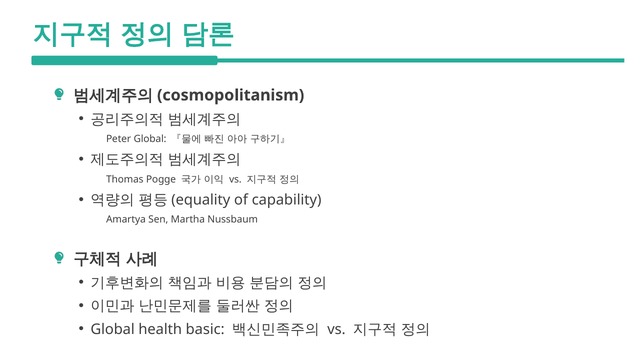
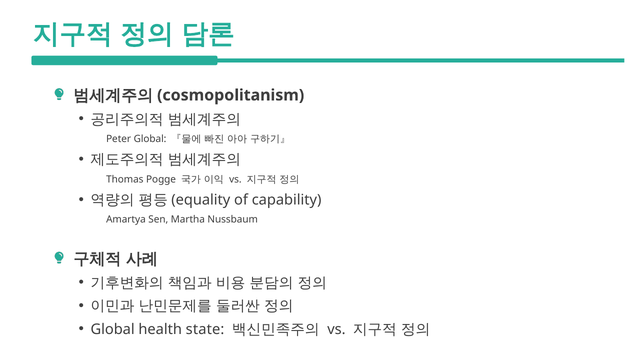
basic: basic -> state (205, 329)
